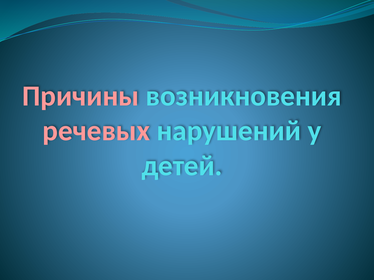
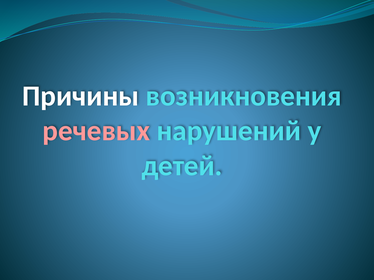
Причины colour: pink -> white (81, 96)
